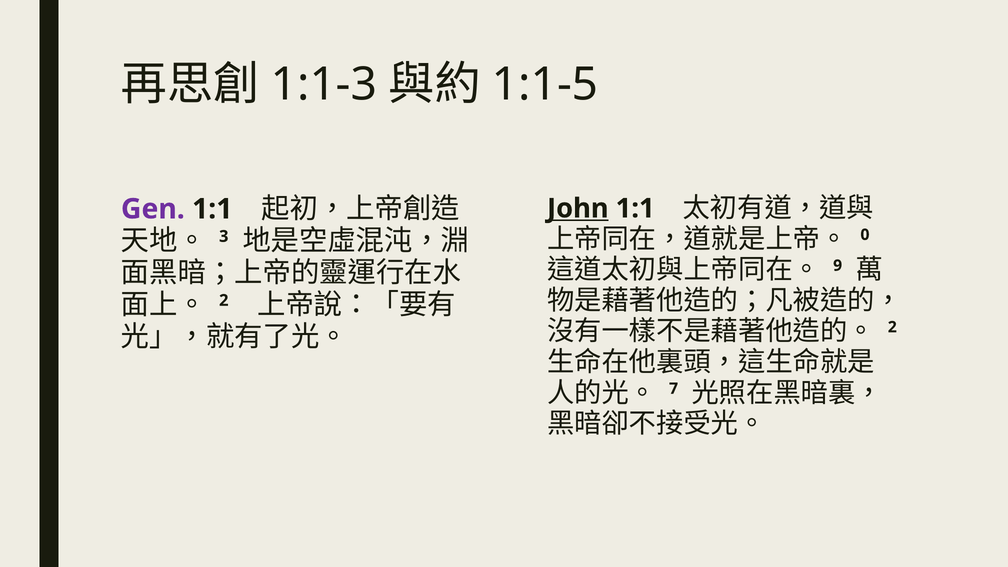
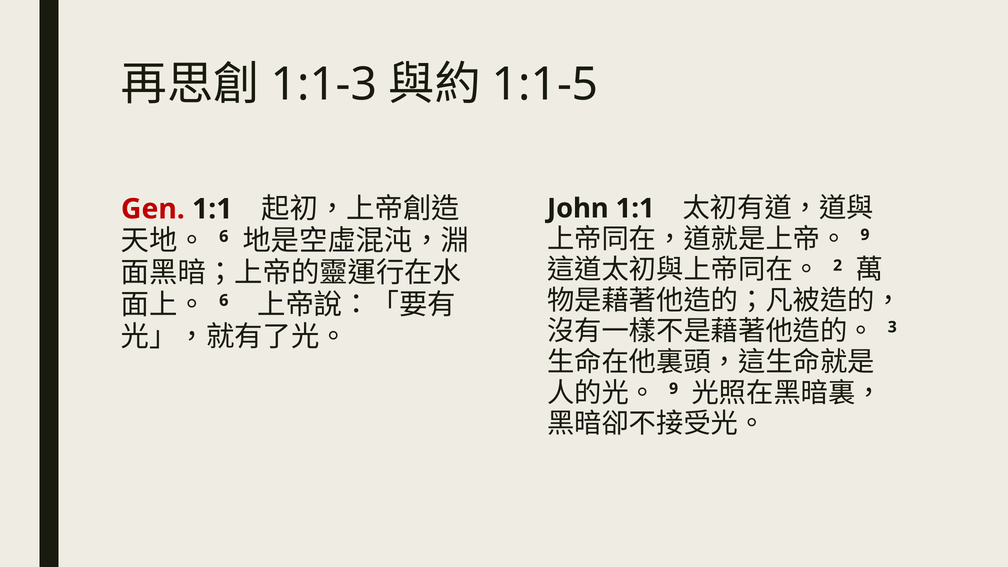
John underline: present -> none (578, 208)
Gen colour: purple -> red (153, 209)
0: 0 -> 9 (865, 235)
3: 3 -> 6 (224, 236)
9: 9 -> 2 (838, 266)
2: 2 -> 6 (224, 300)
2: 2 -> 3 (892, 327)
7: 7 -> 9 (674, 389)
